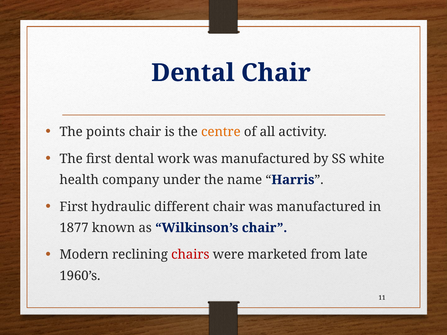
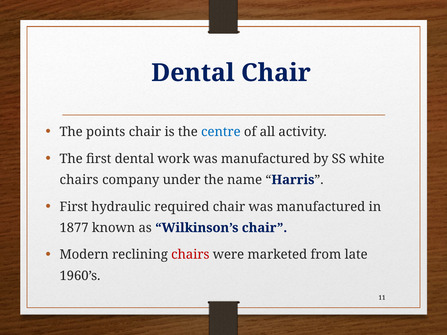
centre colour: orange -> blue (221, 132)
health: health -> chairs (79, 180)
different: different -> required (182, 207)
